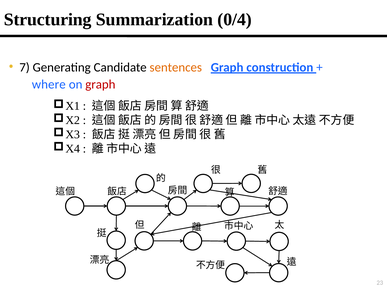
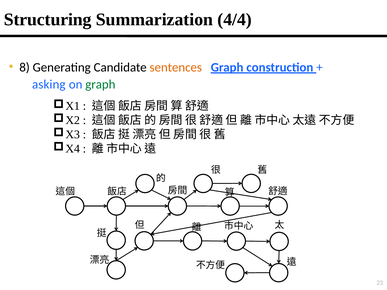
0/4: 0/4 -> 4/4 (235, 20)
7: 7 -> 8 (25, 67)
where: where -> asking (49, 84)
graph colour: red -> green (100, 84)
